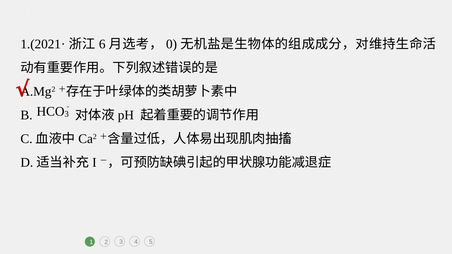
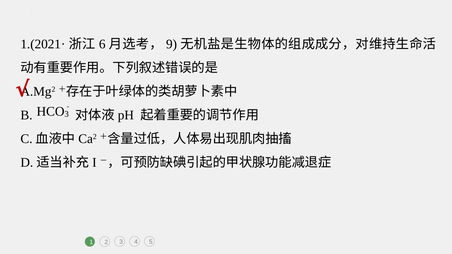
0: 0 -> 9 (172, 44)
